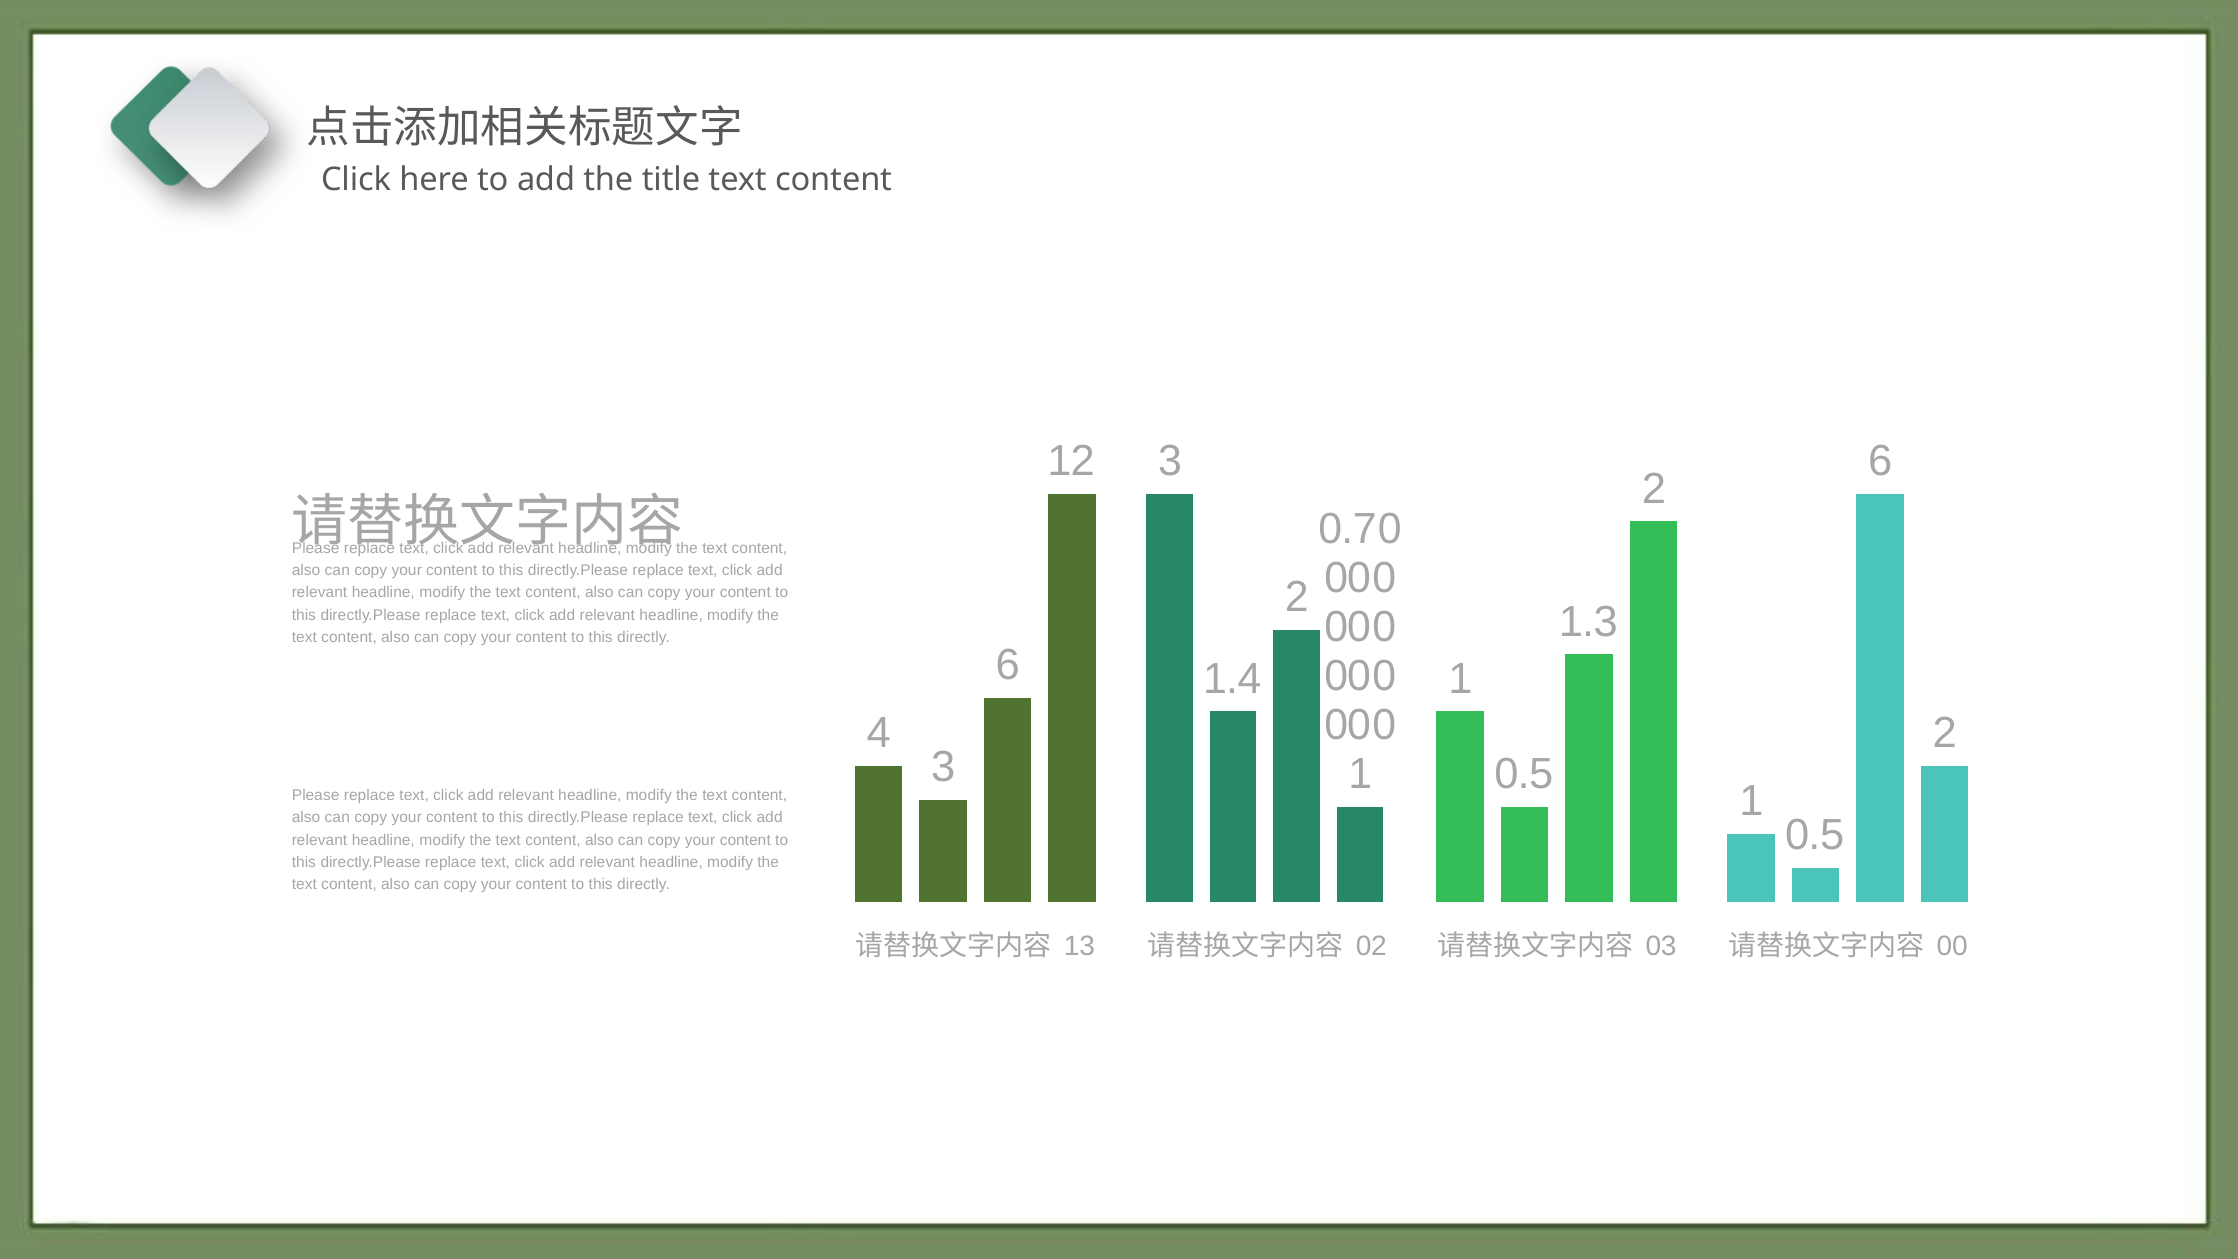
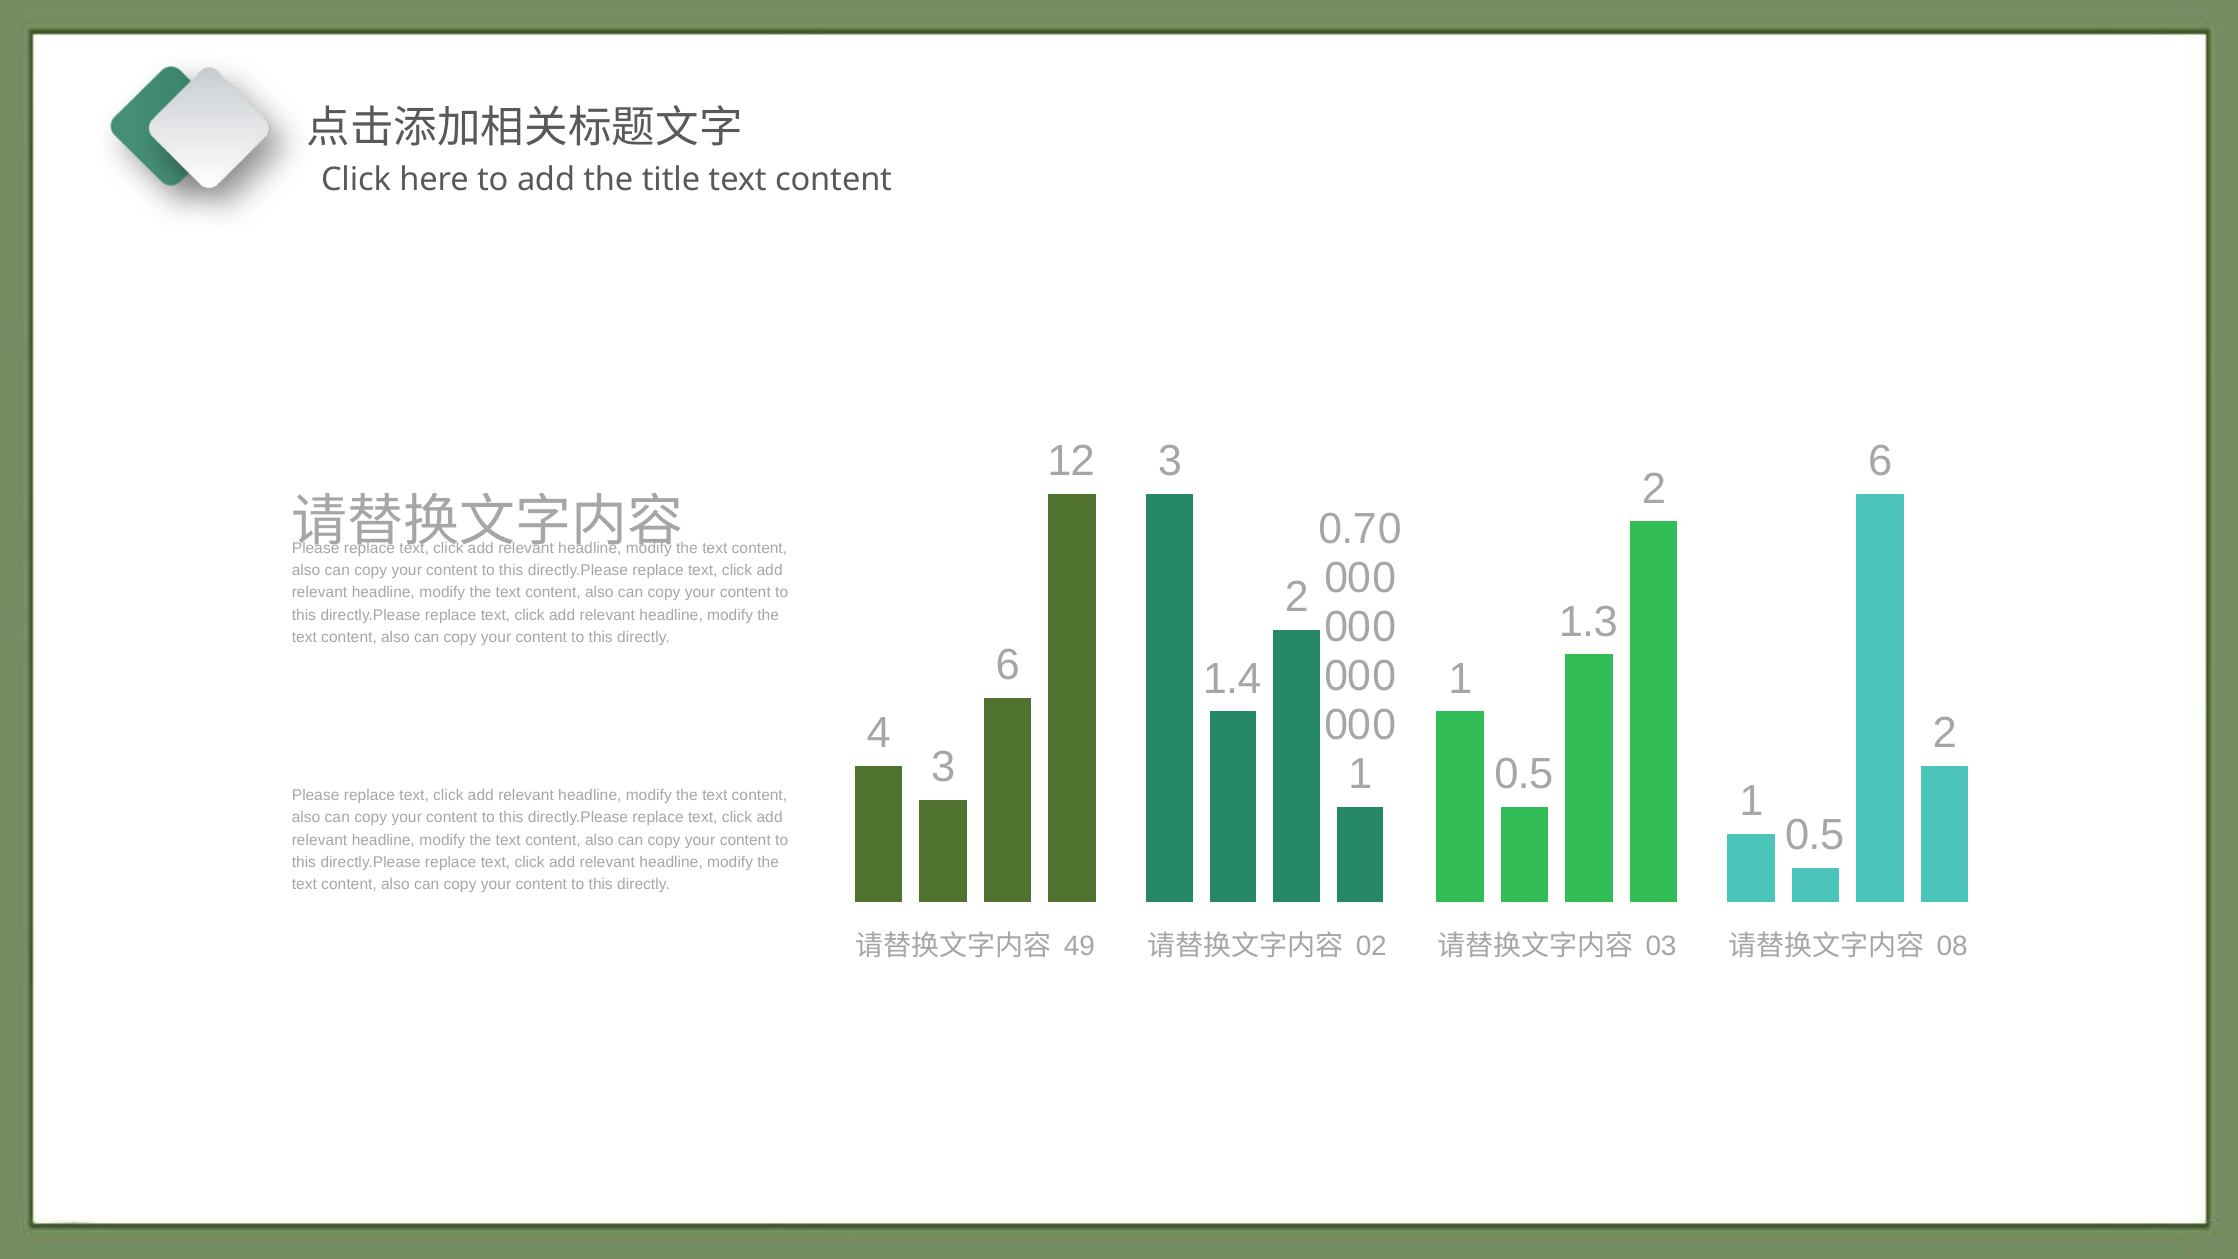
13: 13 -> 49 (1079, 946)
00: 00 -> 08 (1952, 946)
